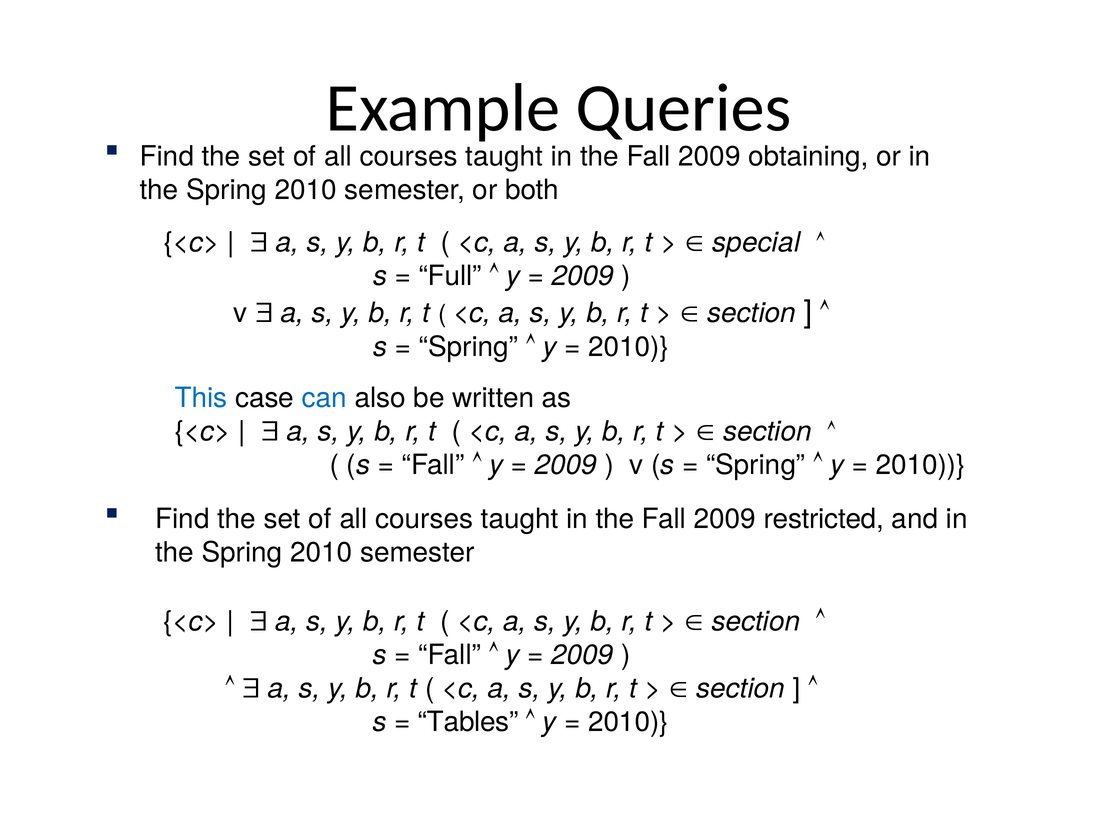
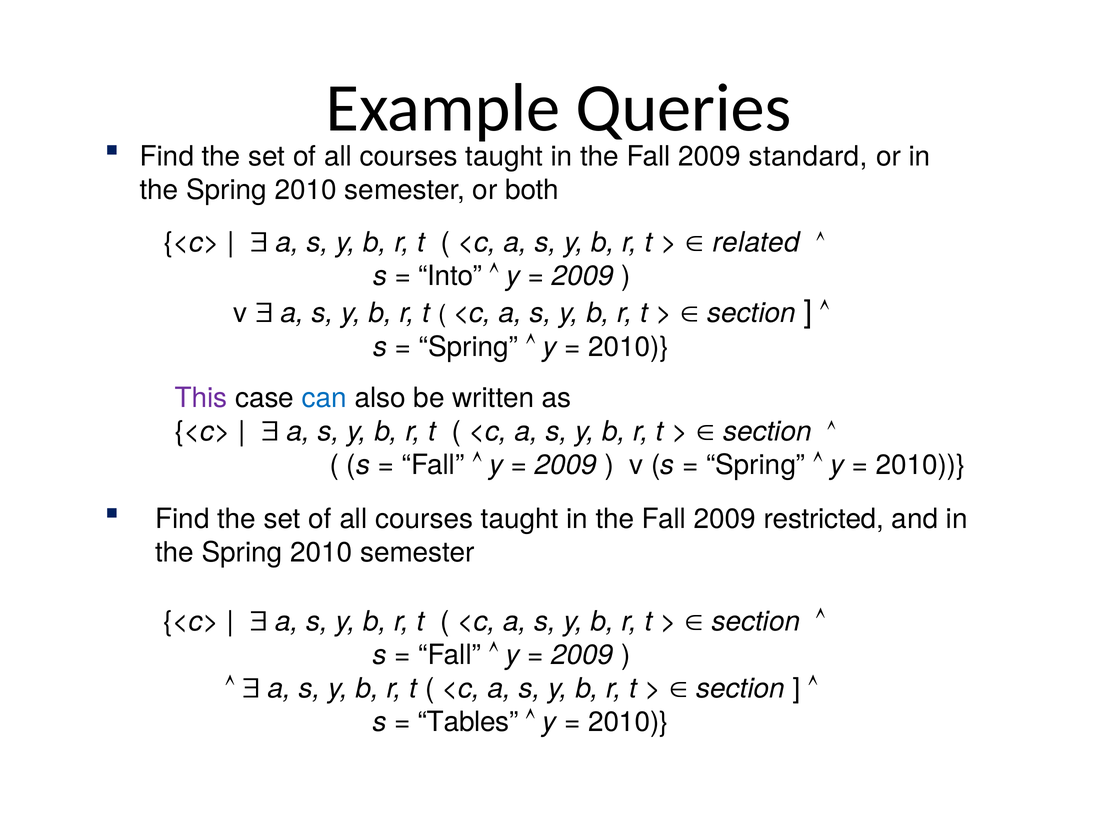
obtaining: obtaining -> standard (808, 156)
special: special -> related (756, 242)
Full: Full -> Into (450, 276)
This colour: blue -> purple (201, 398)
